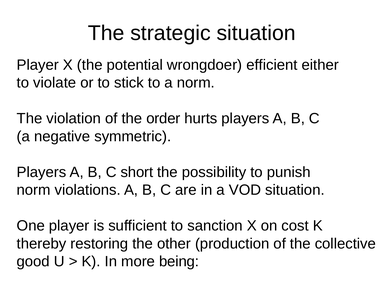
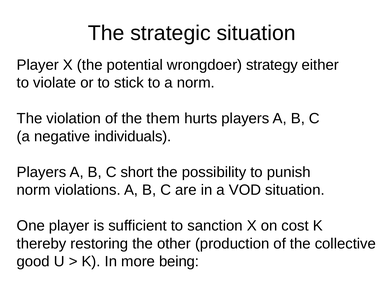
efficient: efficient -> strategy (272, 65)
order: order -> them (163, 119)
symmetric: symmetric -> individuals (133, 137)
